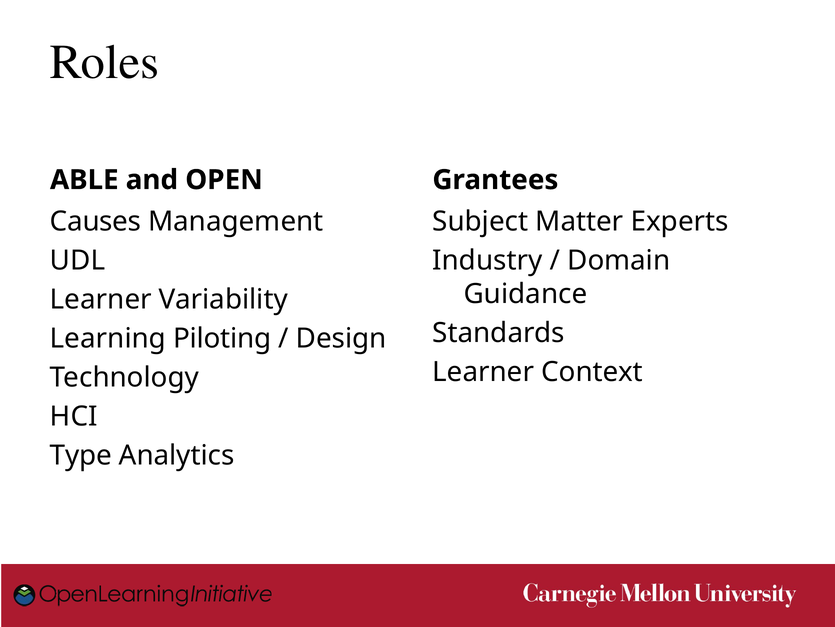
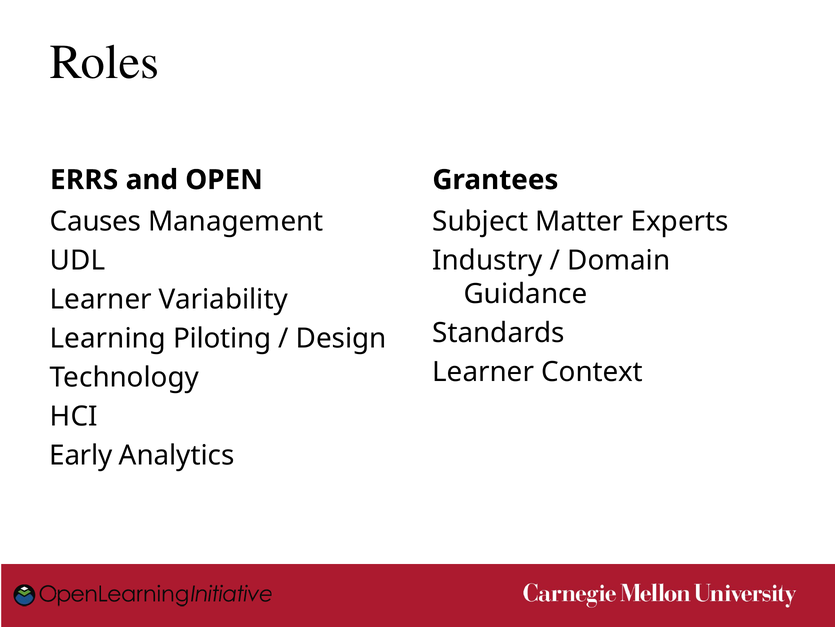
ABLE: ABLE -> ERRS (84, 180)
Type: Type -> Early (81, 455)
